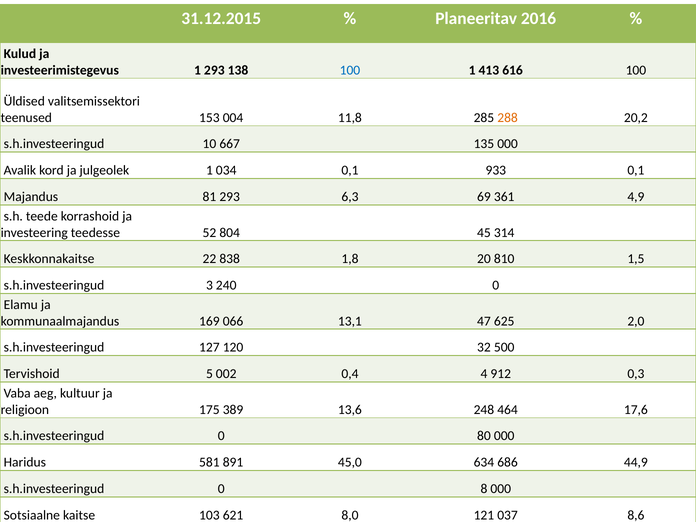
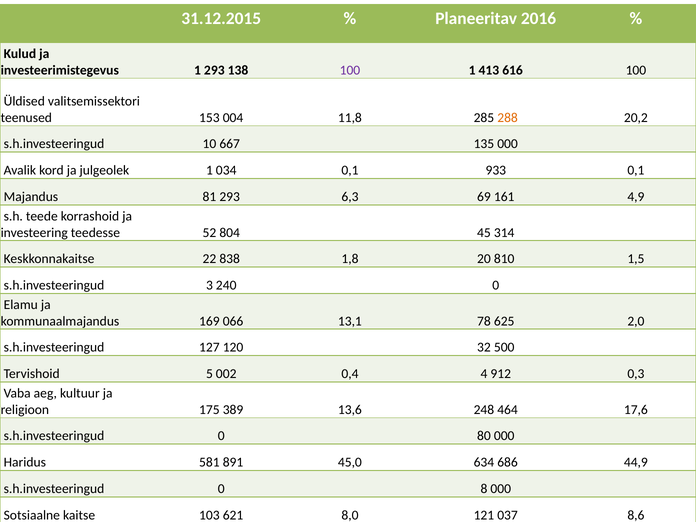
100 colour: blue -> purple (350, 70)
361: 361 -> 161 (504, 197)
47: 47 -> 78 (484, 321)
